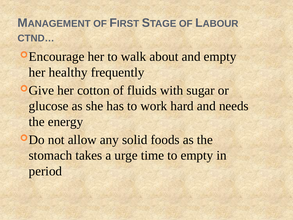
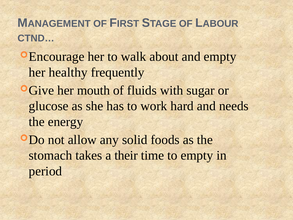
cotton: cotton -> mouth (94, 90)
urge: urge -> their (126, 155)
